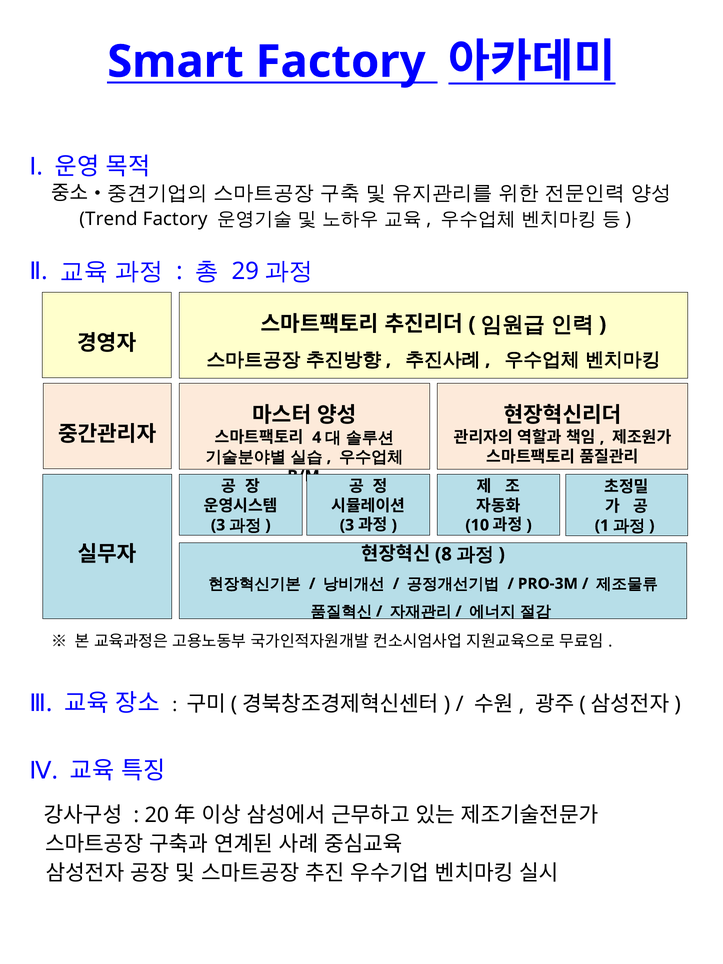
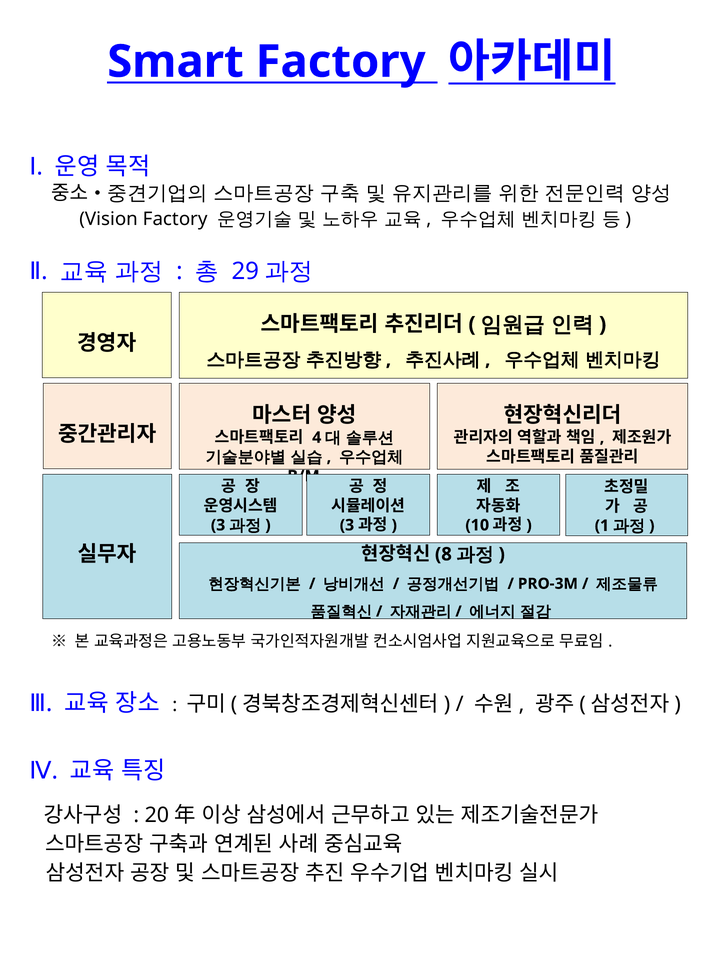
Trend: Trend -> Vision (109, 219)
